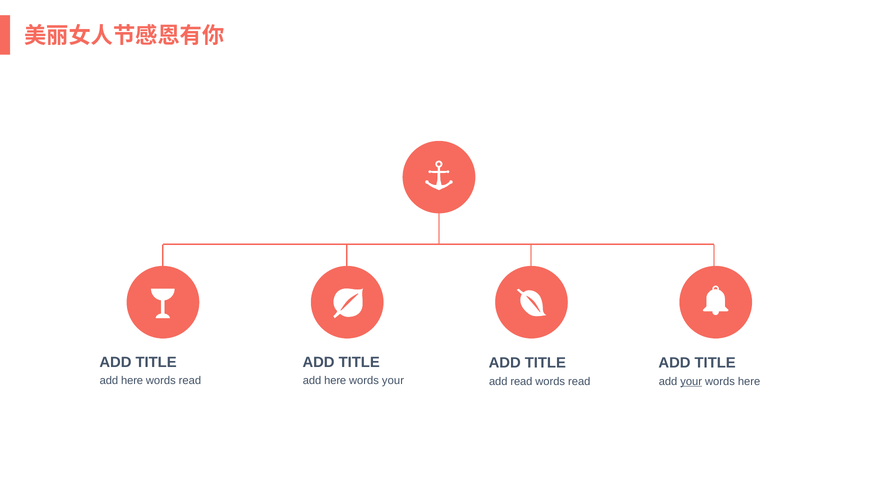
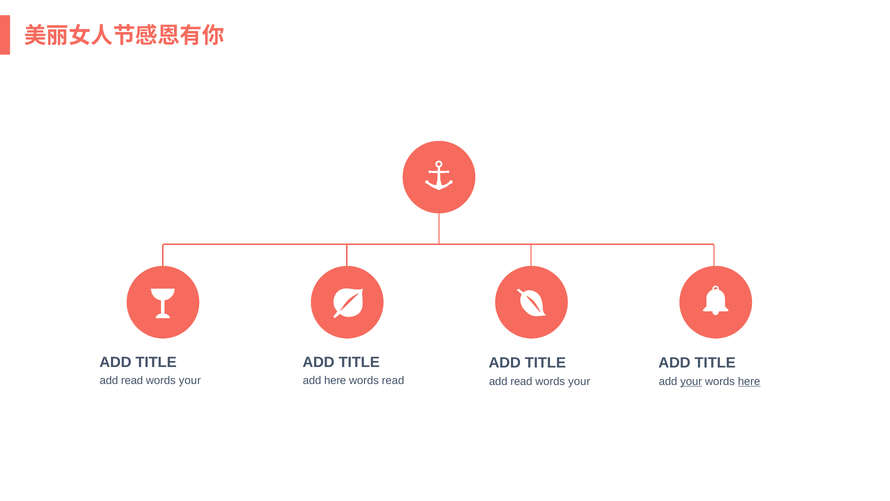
here: here -> read (132, 380)
read: read -> your (190, 380)
words your: your -> read (393, 380)
read: read -> your (579, 381)
here underline: none -> present (749, 381)
